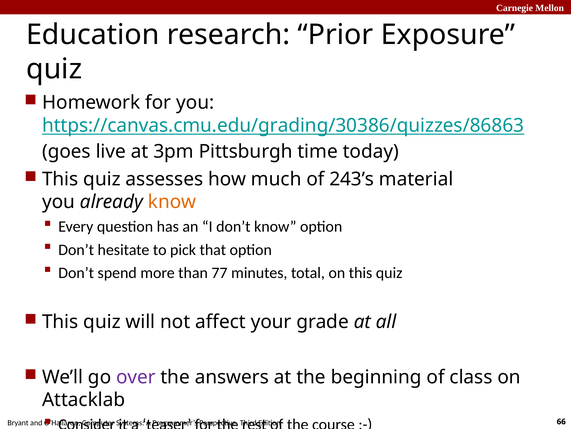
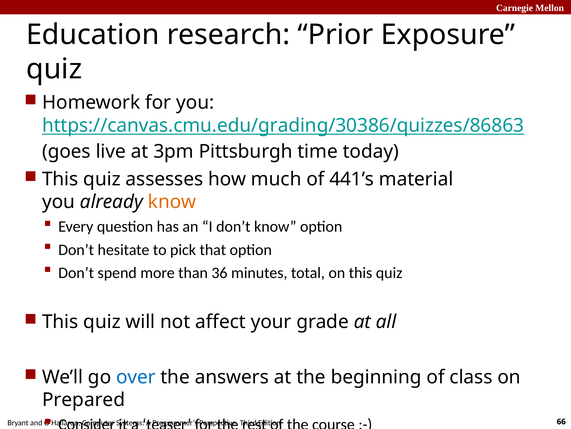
243’s: 243’s -> 441’s (352, 179)
77: 77 -> 36 (219, 272)
over colour: purple -> blue (136, 376)
Attacklab: Attacklab -> Prepared (84, 399)
